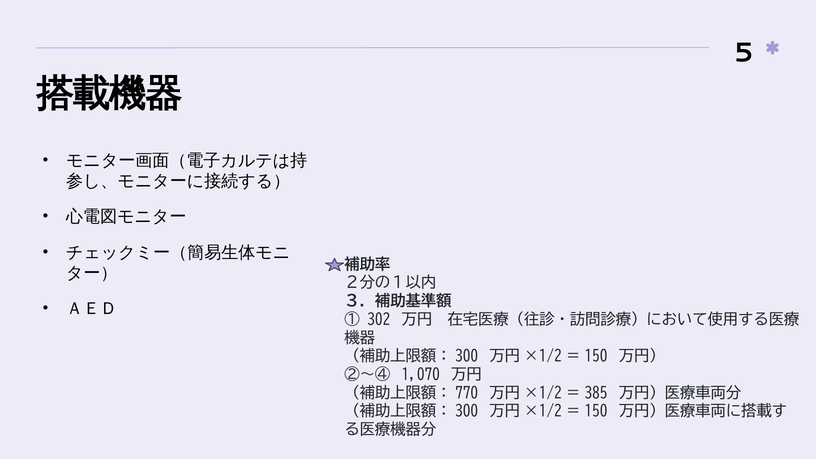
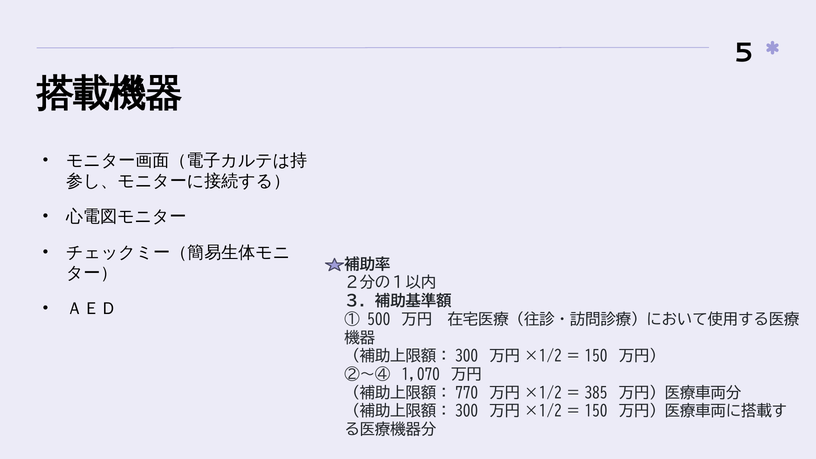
302: 302 -> 500 (379, 320)
